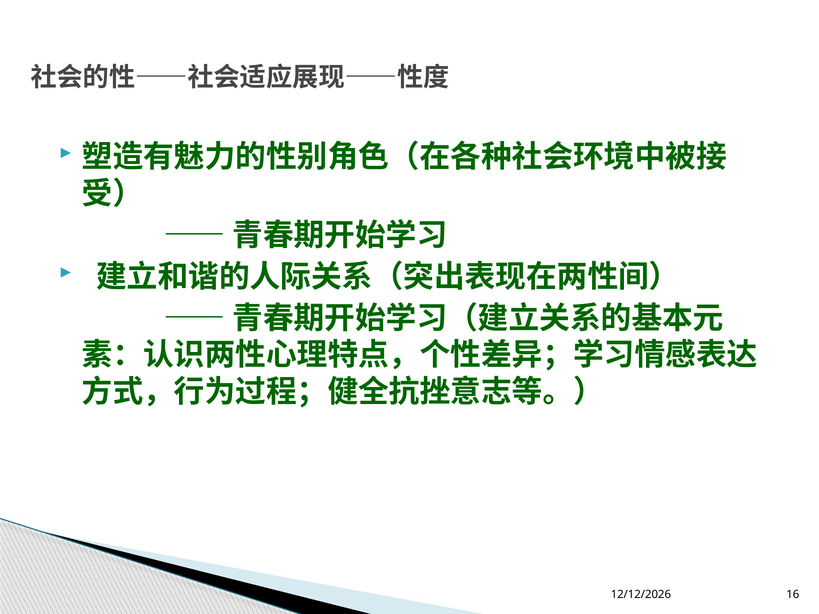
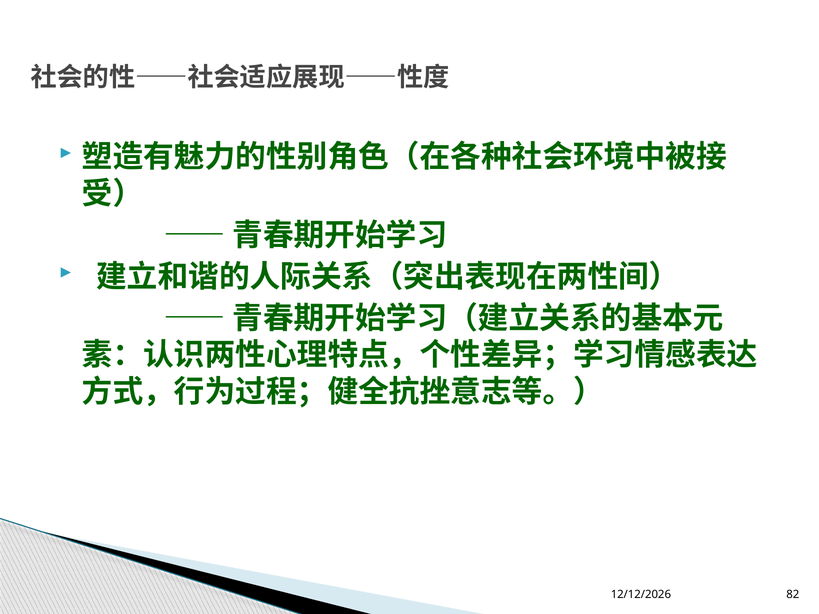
16: 16 -> 82 (793, 595)
